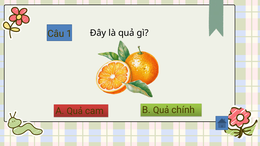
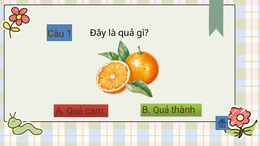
chính: chính -> thành (183, 110)
